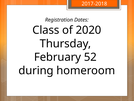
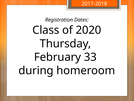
52: 52 -> 33 (90, 57)
